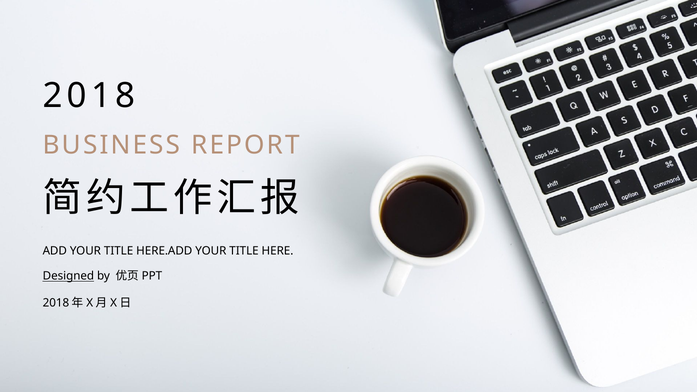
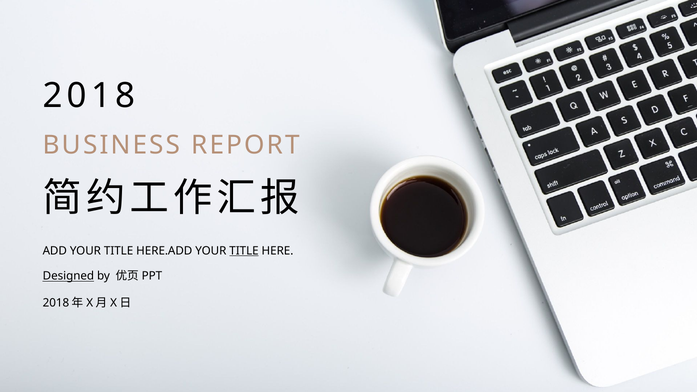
TITLE underline: none -> present (244, 251)
